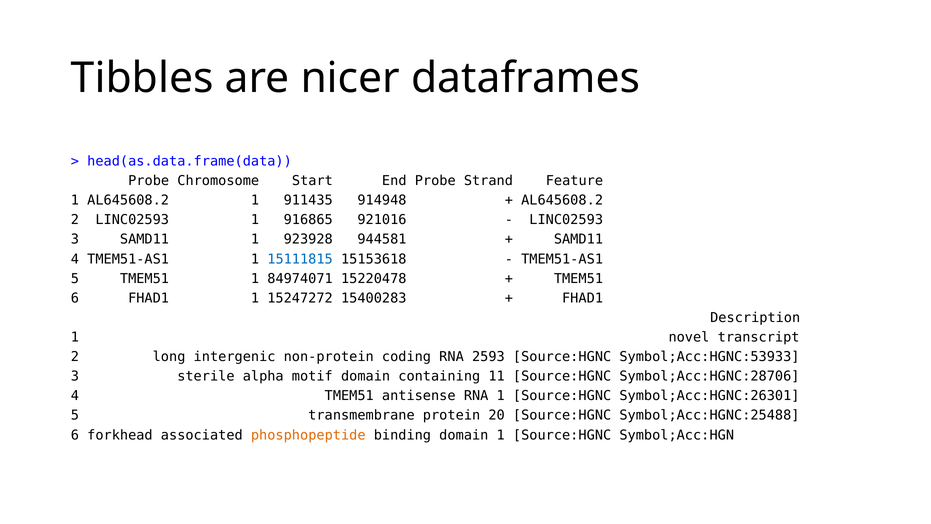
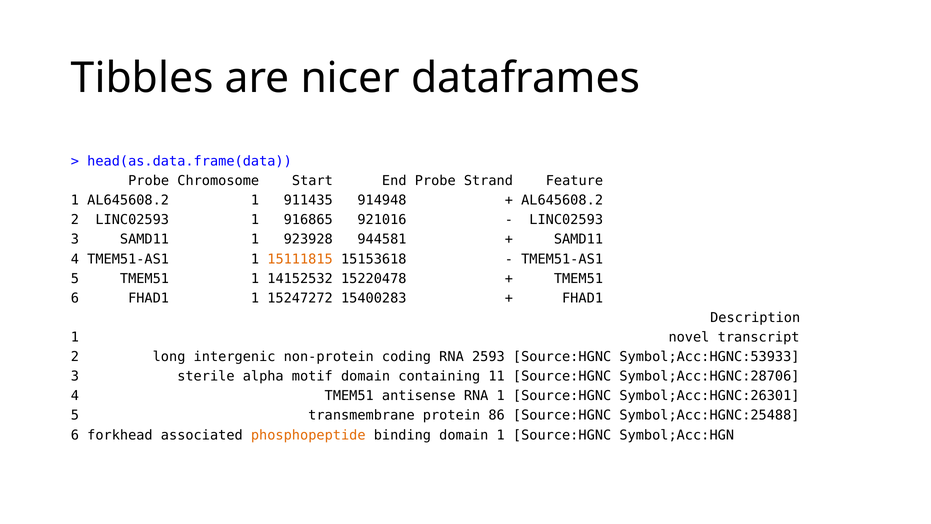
15111815 colour: blue -> orange (300, 259)
84974071: 84974071 -> 14152532 (300, 278)
20: 20 -> 86 (497, 415)
